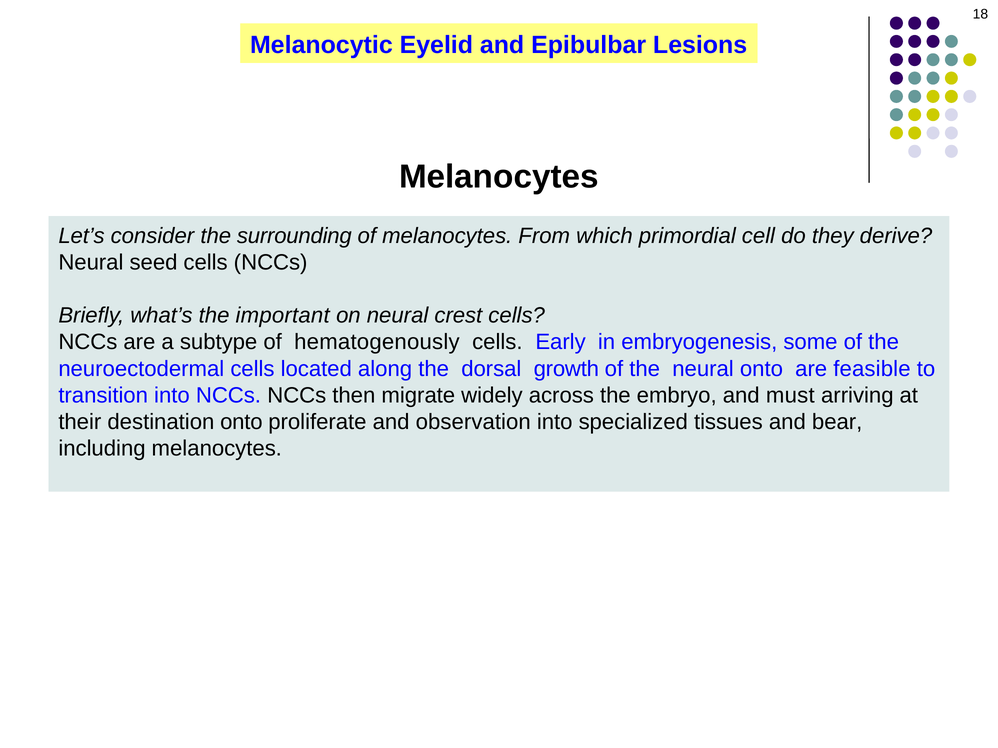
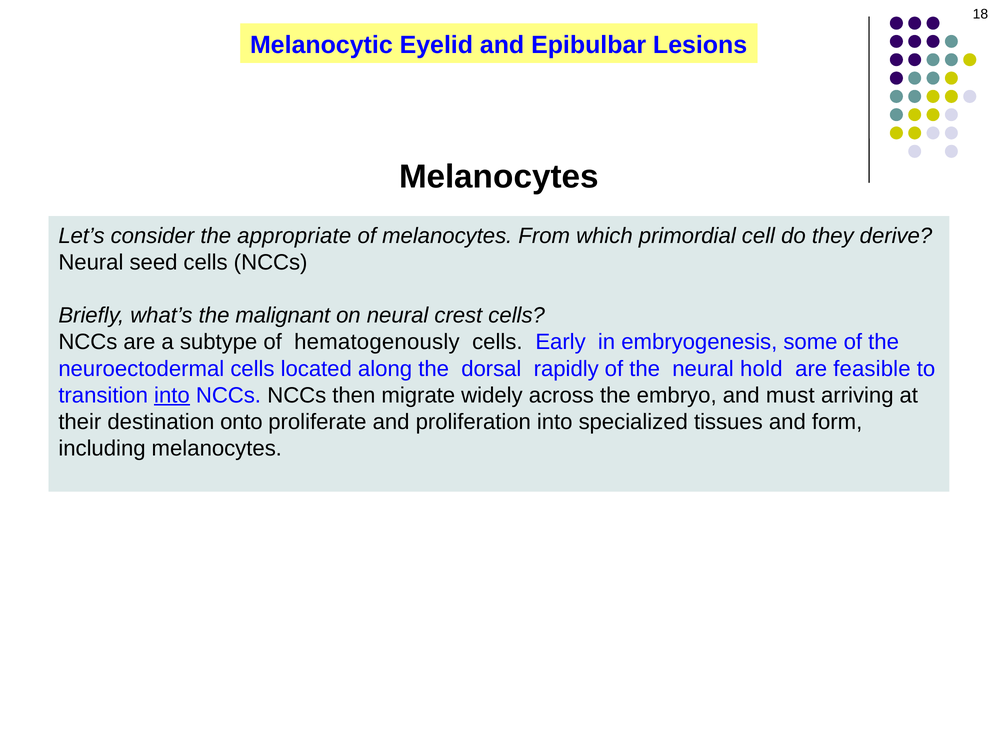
surrounding: surrounding -> appropriate (294, 236)
important: important -> malignant (283, 316)
growth: growth -> rapidly (566, 369)
neural onto: onto -> hold (761, 369)
into underline: none -> present (172, 396)
observation: observation -> proliferation (473, 422)
bear: bear -> form (837, 422)
